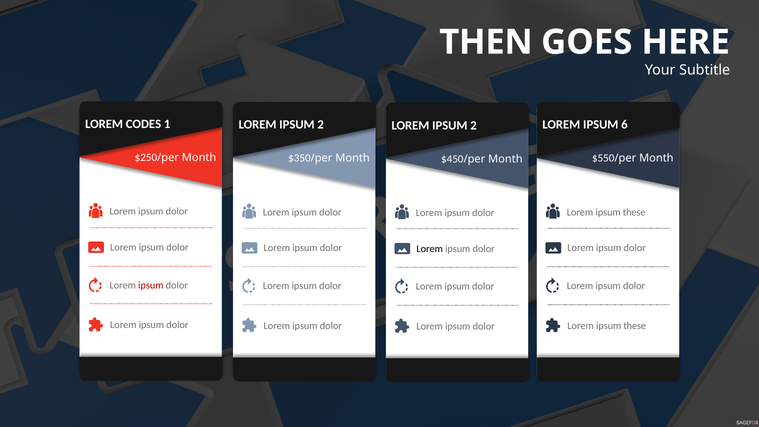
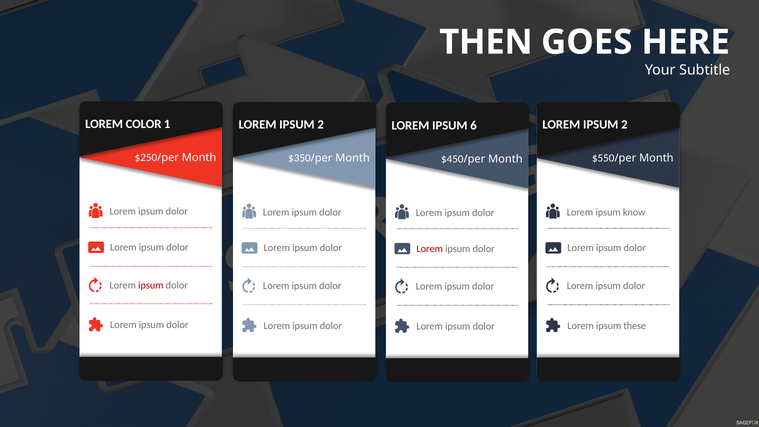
CODES: CODES -> COLOR (144, 124)
6: 6 -> 2 (624, 125)
2: 2 -> 6 (474, 125)
these: these -> know (634, 212)
Lorem colour: black -> red (430, 249)
